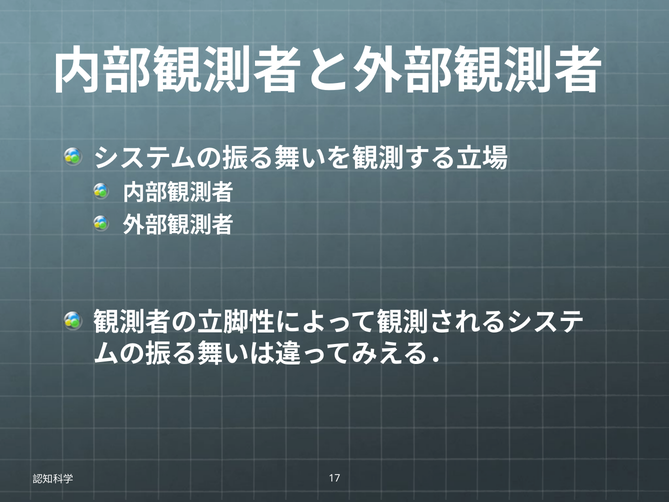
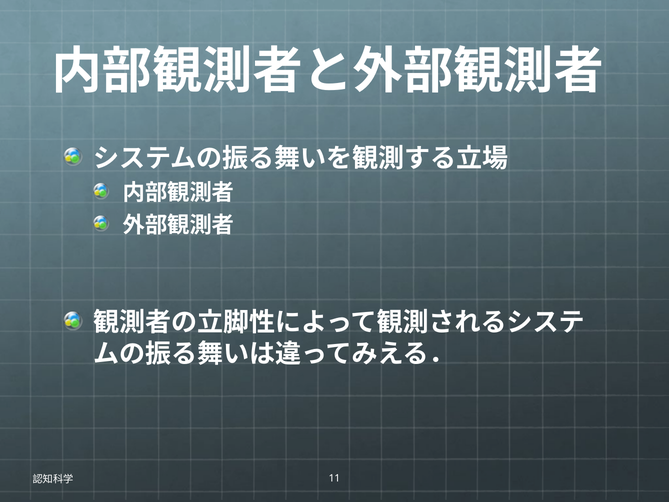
17: 17 -> 11 (334, 478)
